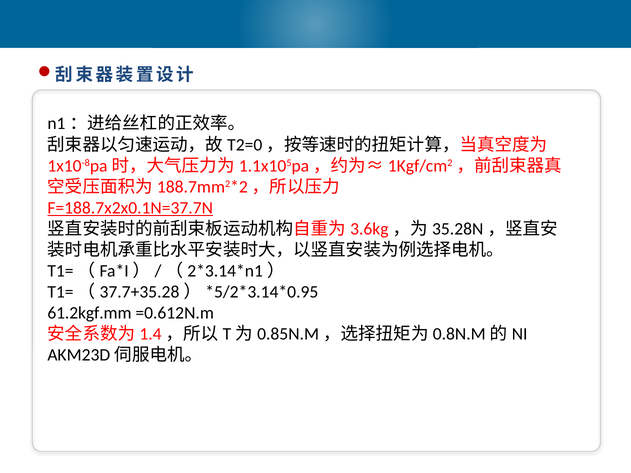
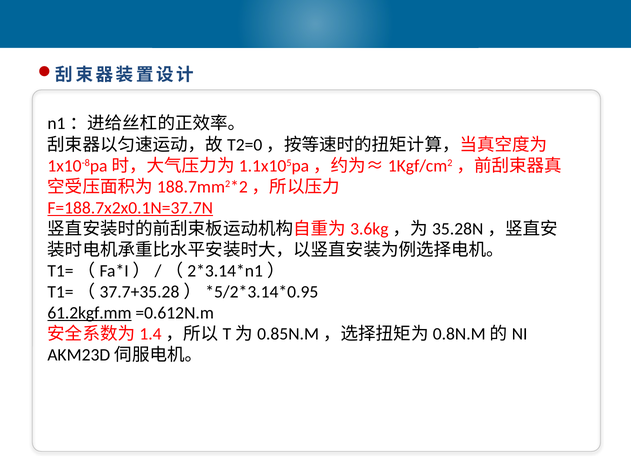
61.2kgf.mm underline: none -> present (89, 313)
